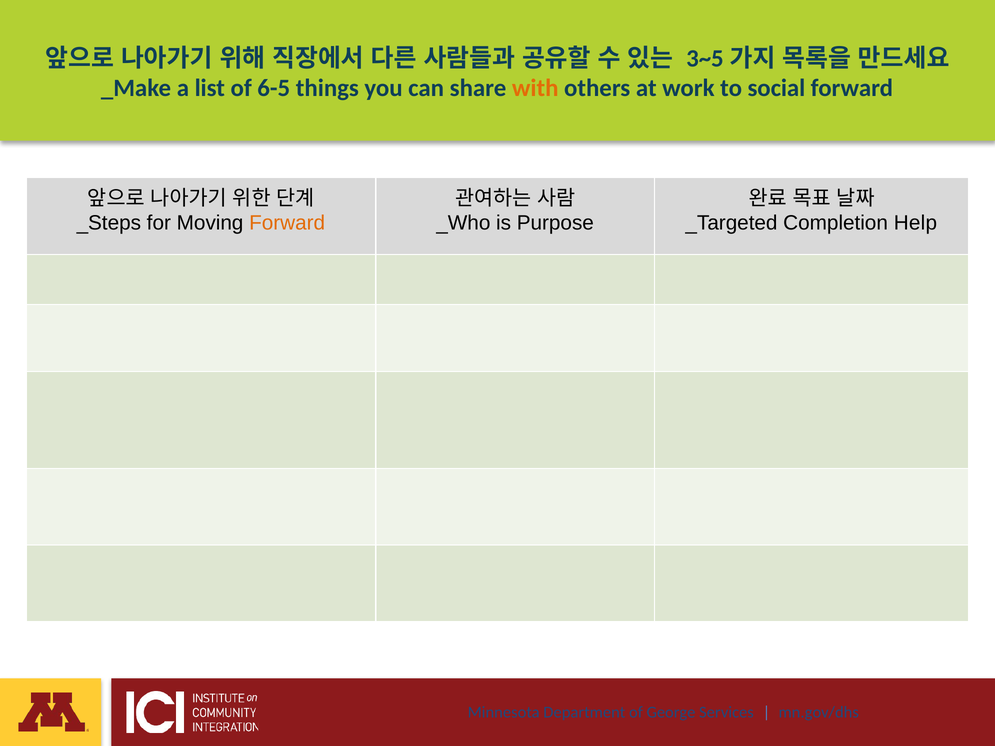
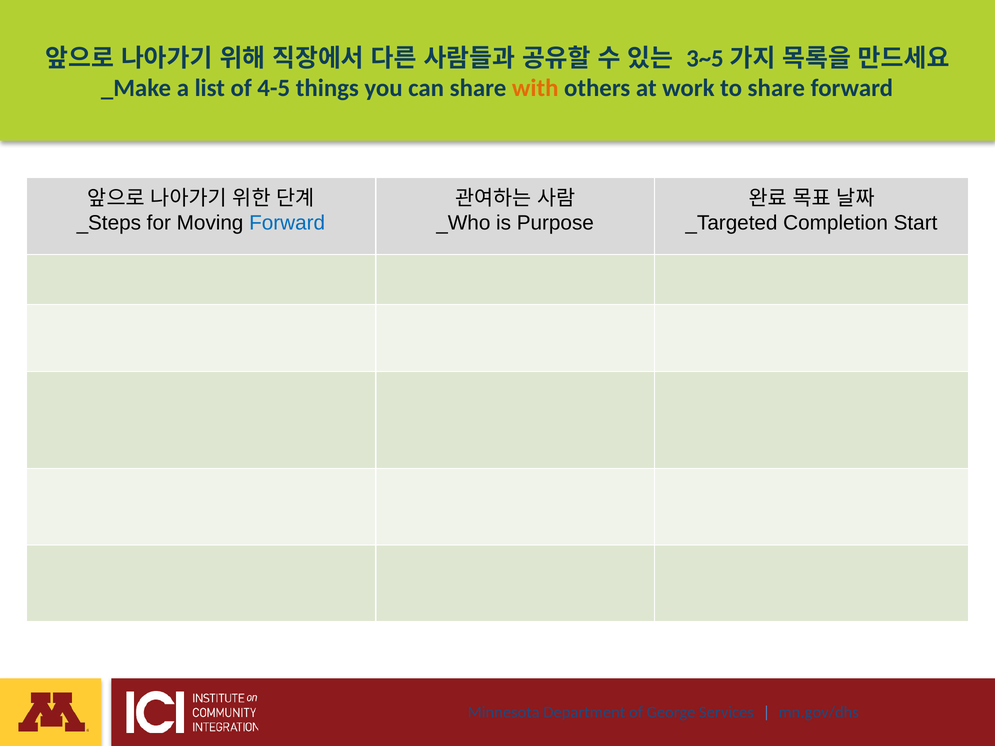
6-5: 6-5 -> 4-5 (274, 88)
to social: social -> share (776, 88)
Forward colour: orange -> blue (287, 223)
Help: Help -> Start (916, 223)
